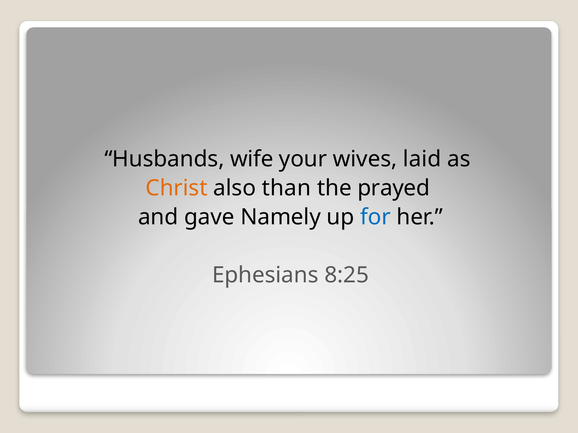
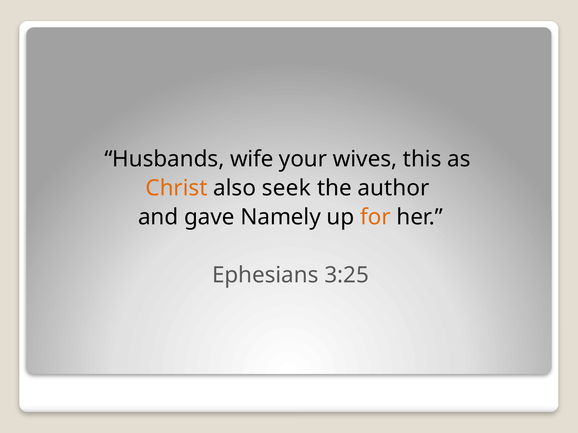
laid: laid -> this (422, 159)
than: than -> seek (286, 188)
prayed: prayed -> author (393, 188)
for colour: blue -> orange (375, 217)
8:25: 8:25 -> 3:25 (347, 275)
